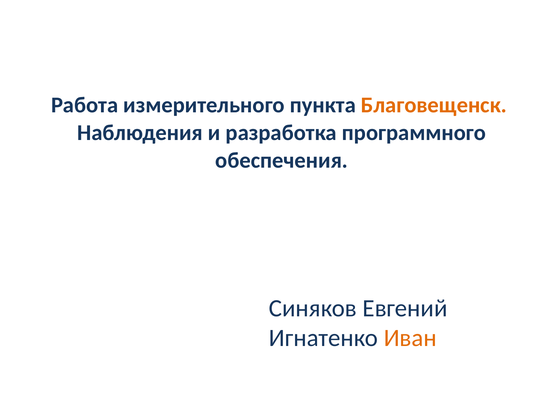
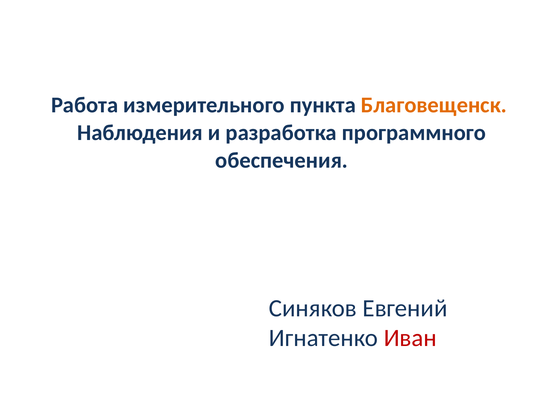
Иван colour: orange -> red (410, 338)
